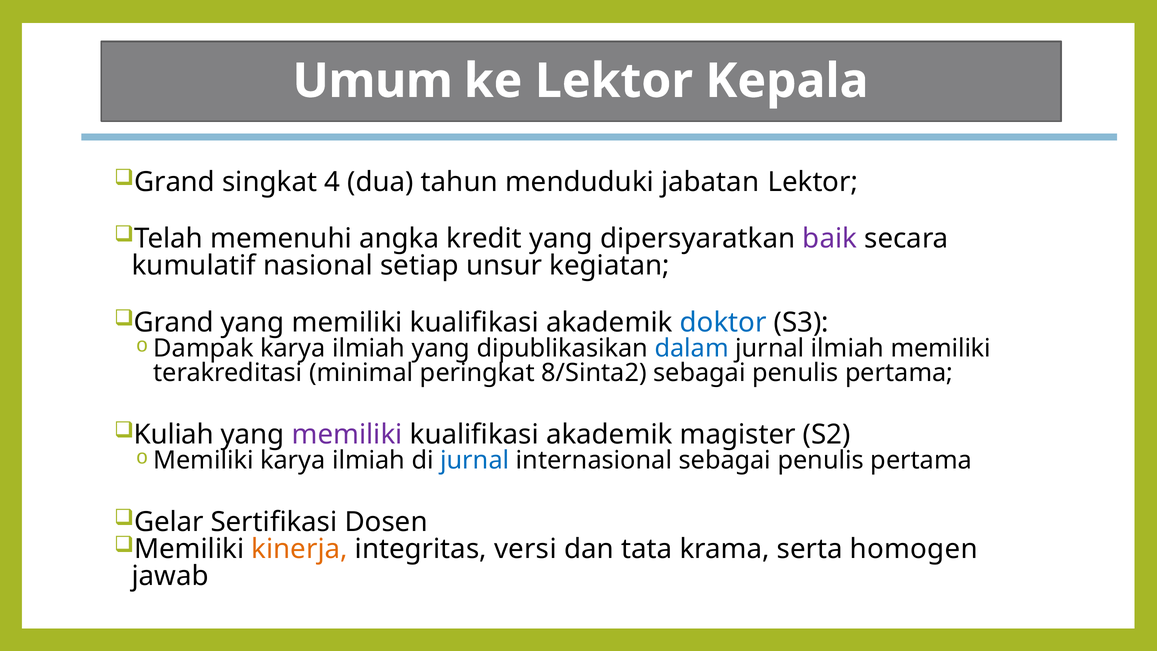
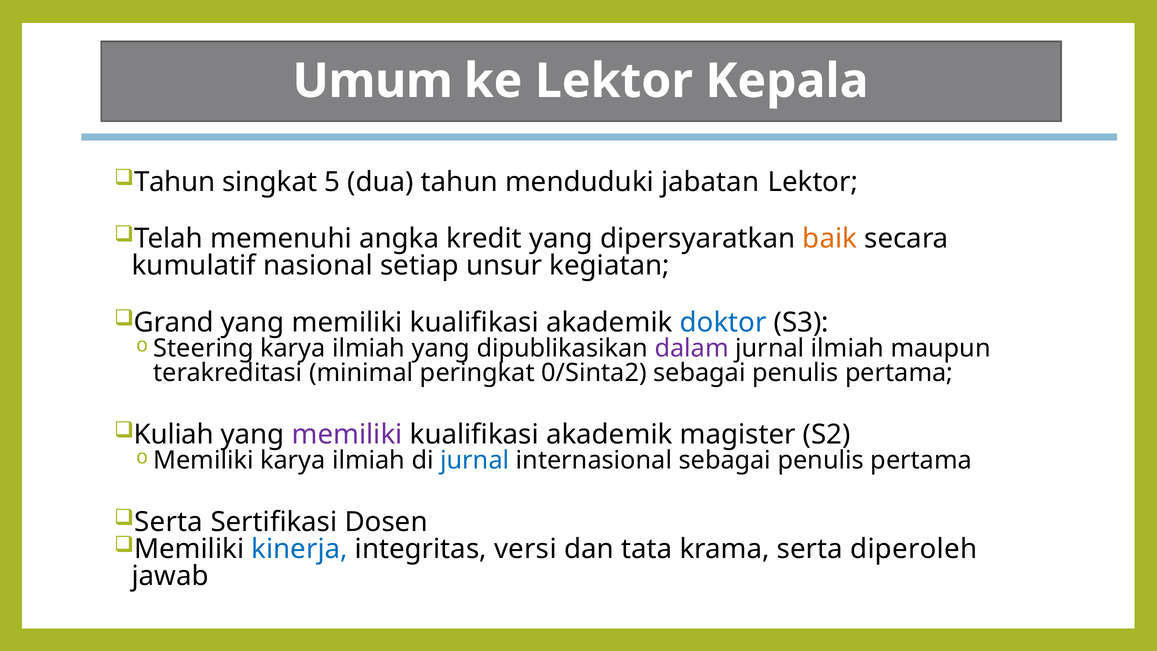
Grand: Grand -> Tahun (175, 182)
4: 4 -> 5 (332, 182)
baik colour: purple -> orange (830, 239)
Dampak: Dampak -> Steering (203, 348)
dalam colour: blue -> purple (692, 348)
ilmiah memiliki: memiliki -> maupun (941, 348)
8/Sinta2: 8/Sinta2 -> 0/Sinta2 (594, 373)
Gelar: Gelar -> Serta (169, 522)
kinerja colour: orange -> blue (300, 549)
homogen: homogen -> diperoleh (914, 549)
